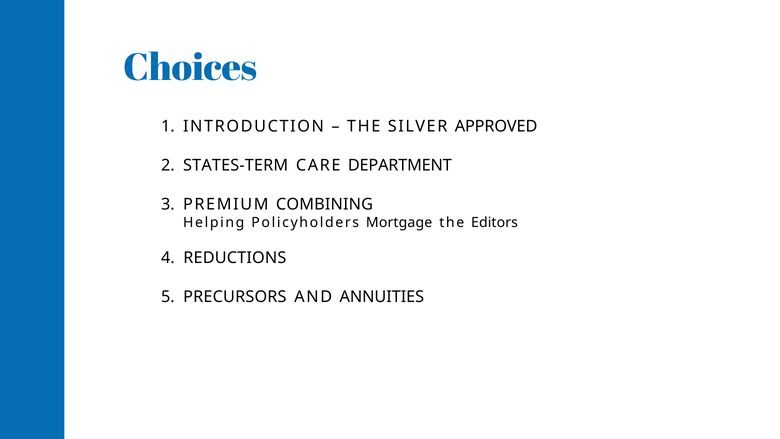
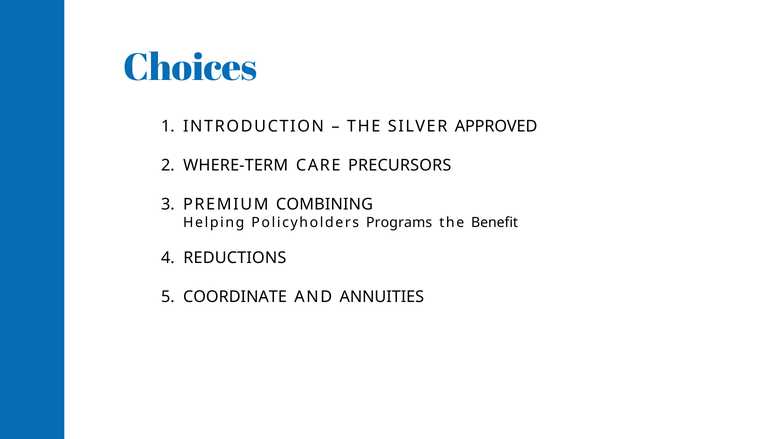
STATES-TERM: STATES-TERM -> WHERE-TERM (236, 165)
DEPARTMENT: DEPARTMENT -> PRECURSORS (400, 165)
Mortgage: Mortgage -> Programs (399, 222)
Editors: Editors -> Benefit (495, 222)
PRECURSORS: PRECURSORS -> COORDINATE (235, 296)
